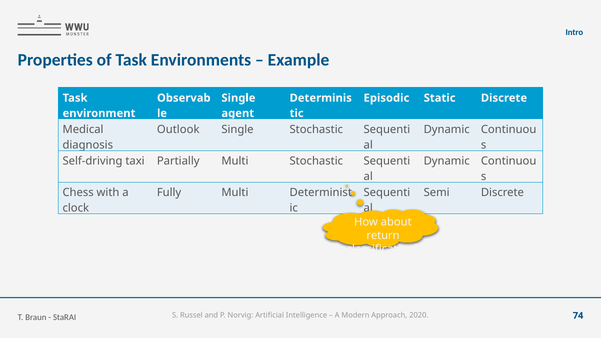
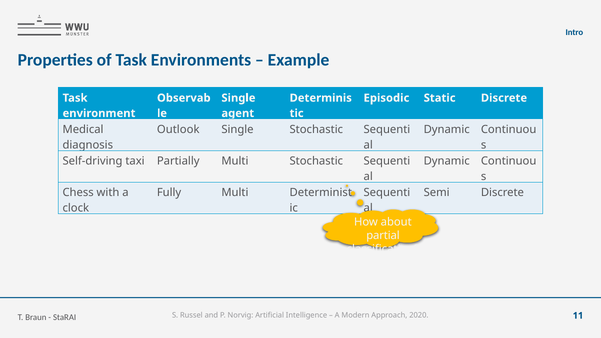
return: return -> partial (383, 235)
74: 74 -> 11 (578, 316)
